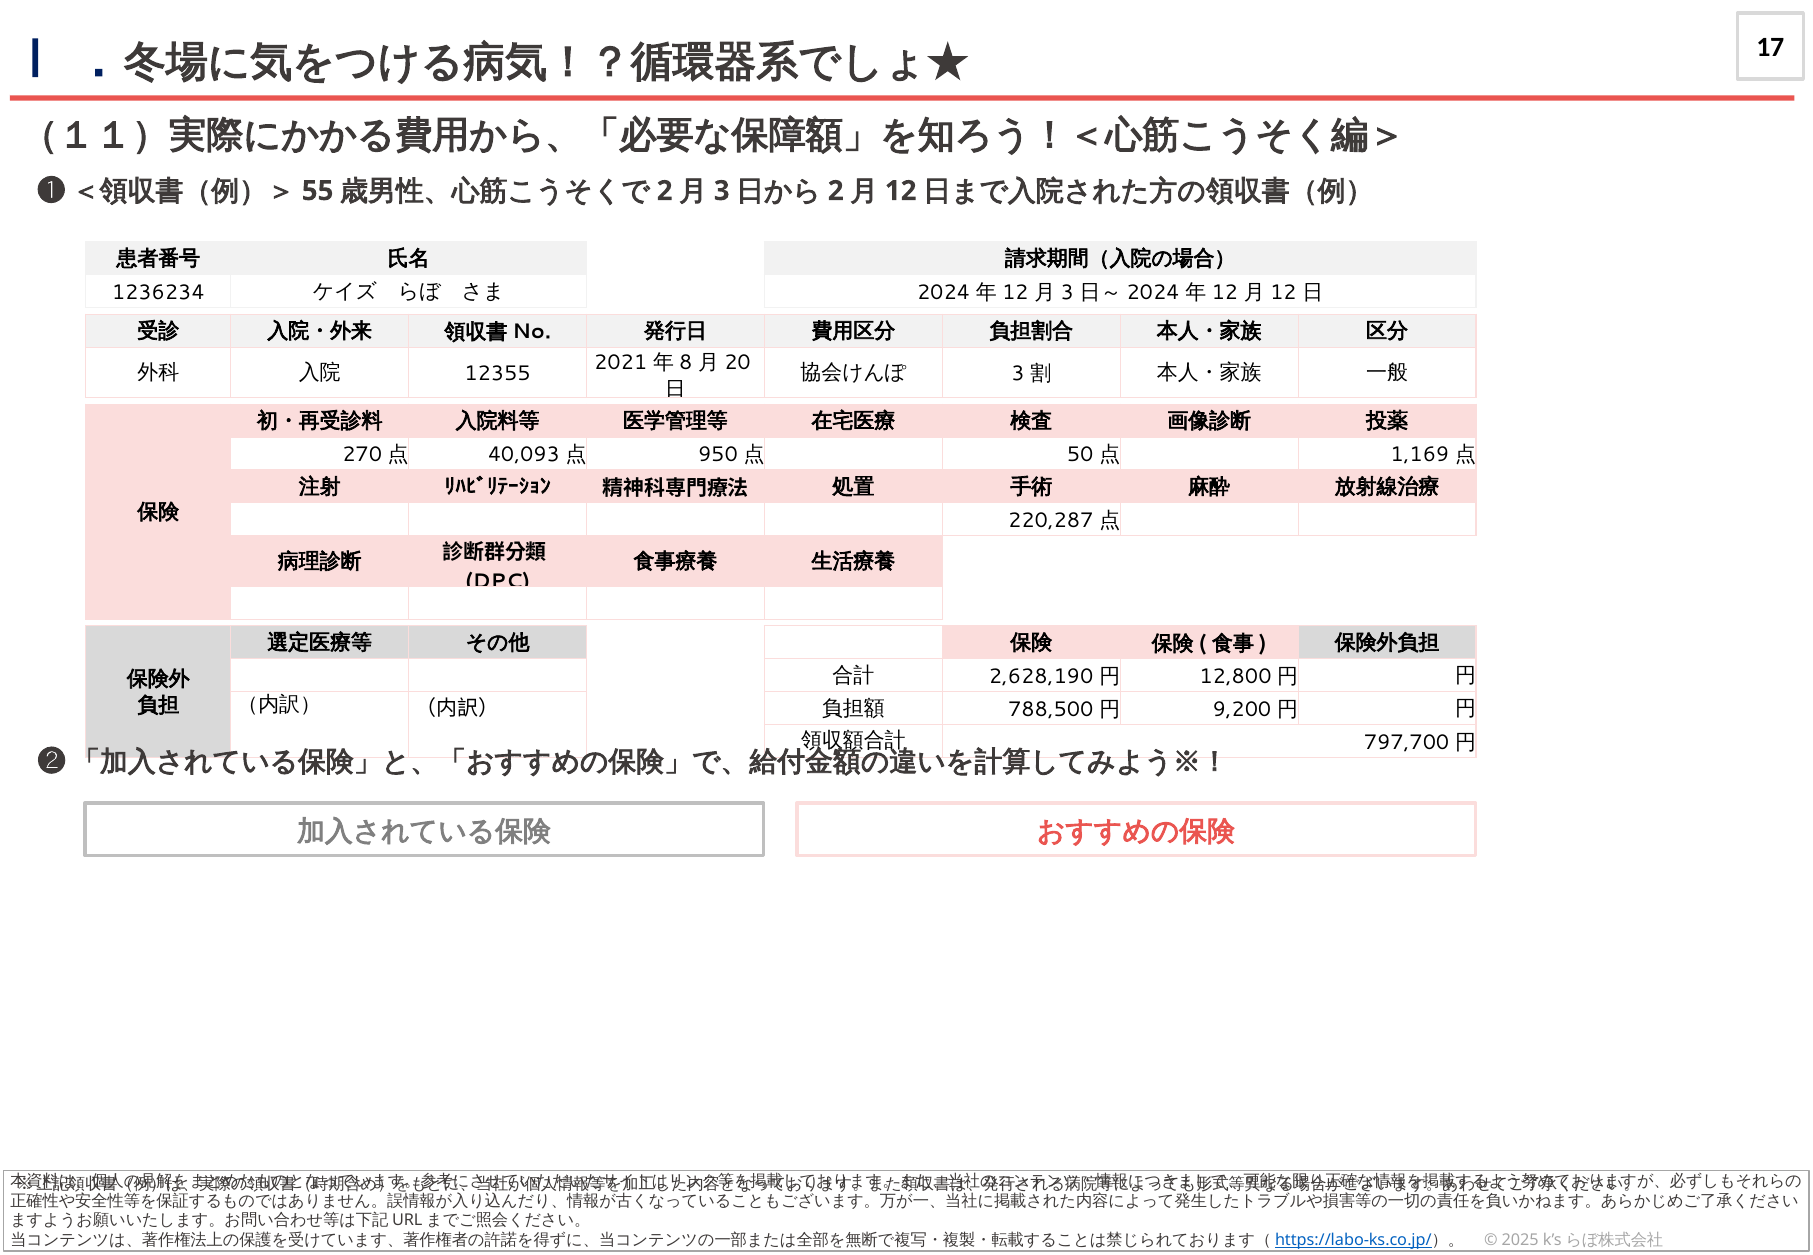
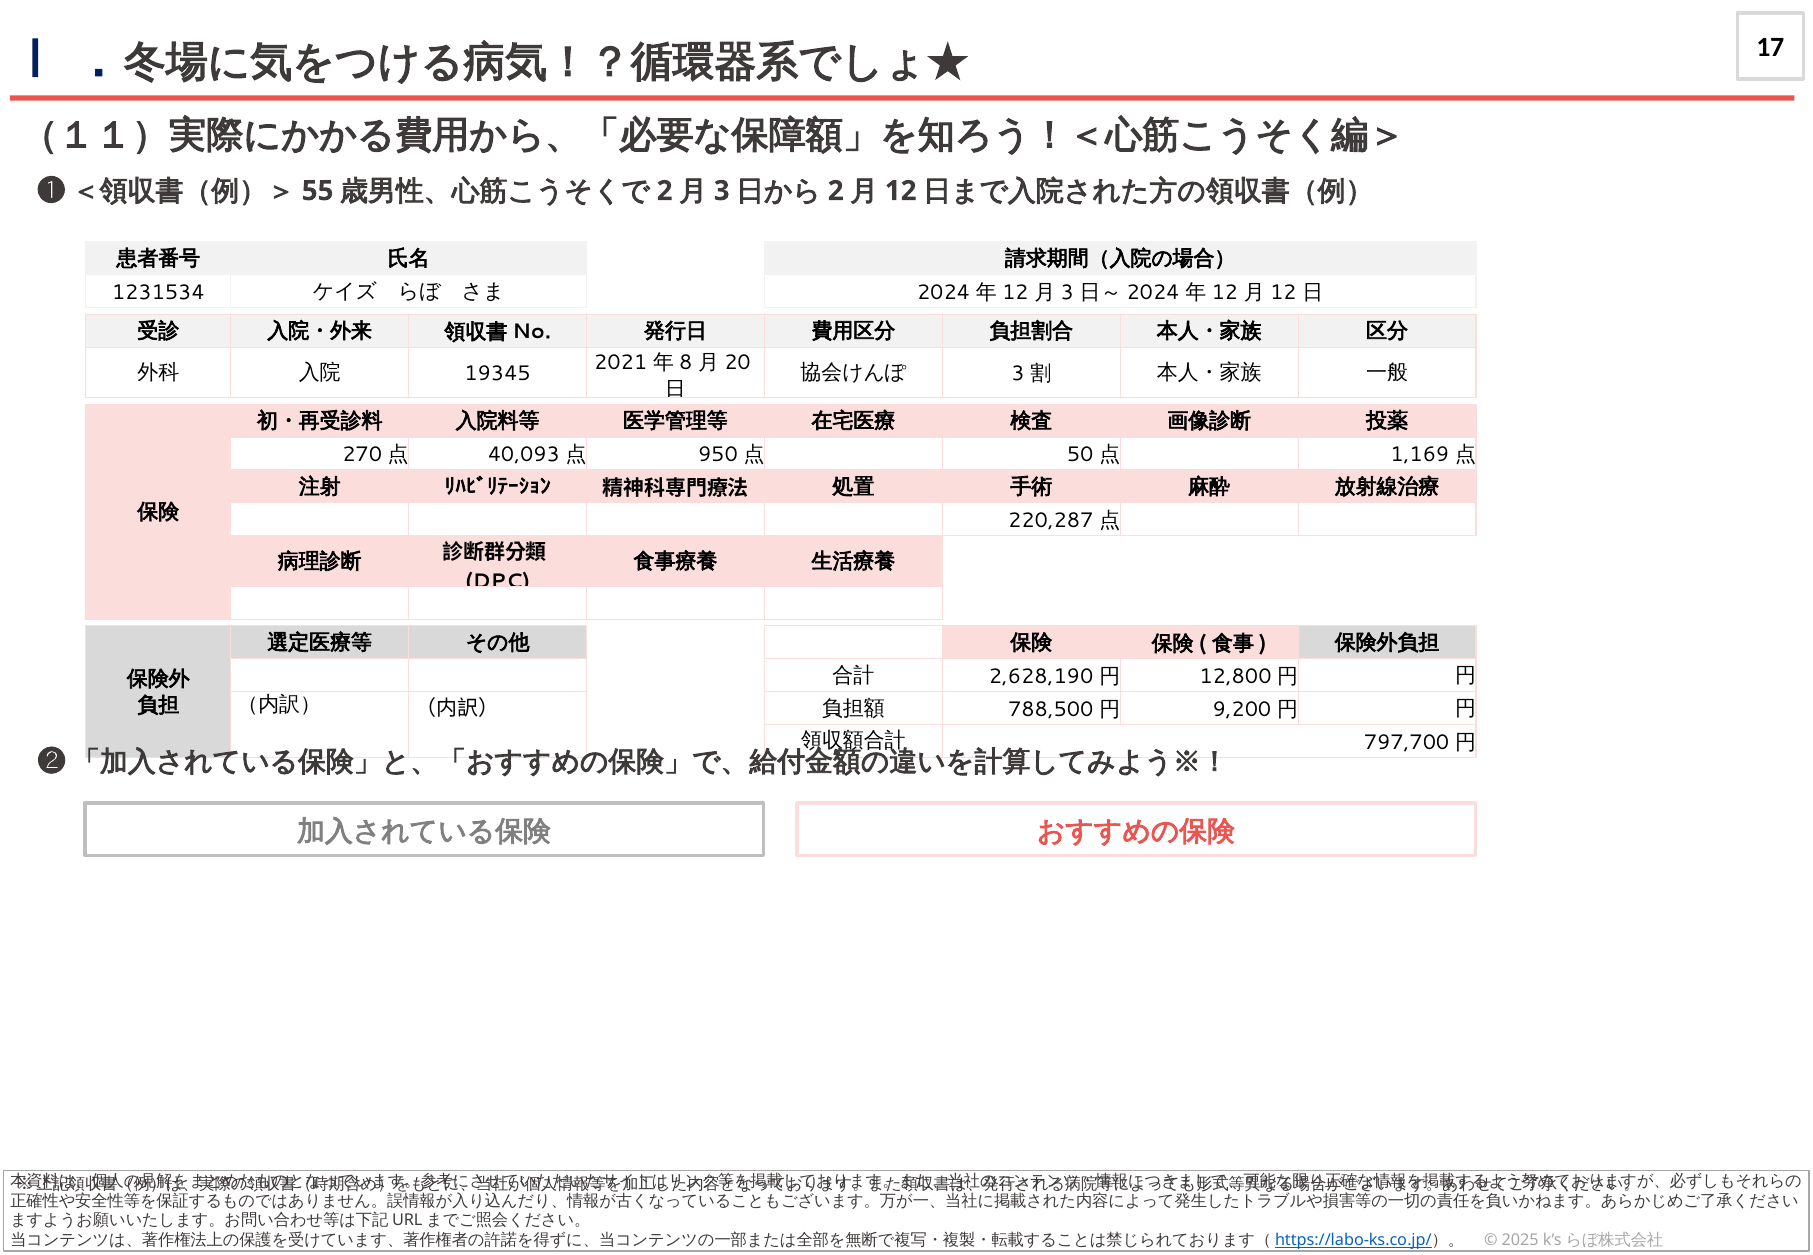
1236234: 1236234 -> 1231534 (158, 292)
12355: 12355 -> 19345 (498, 373)
